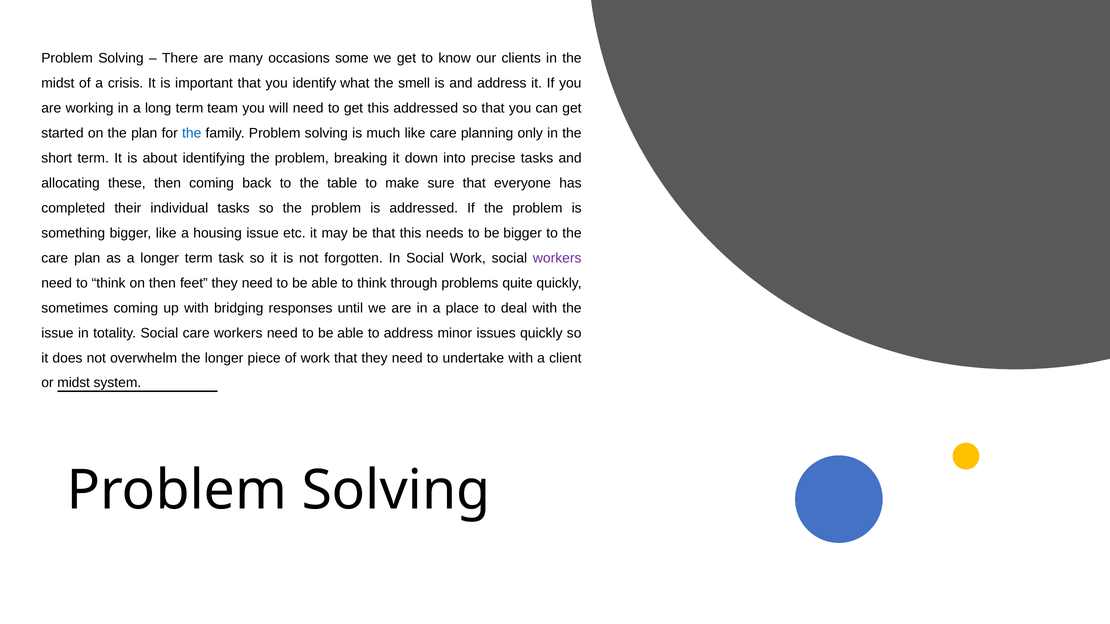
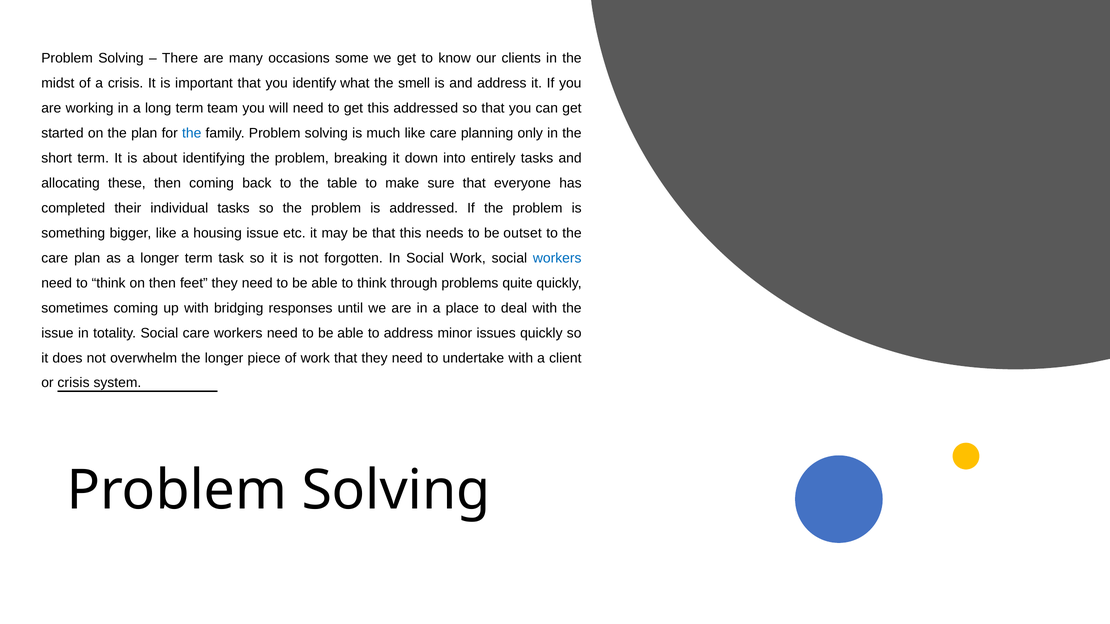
precise: precise -> entirely (493, 158)
be bigger: bigger -> outset (523, 233)
workers colour: purple -> blue (557, 258)
or midst: midst -> crisis (74, 383)
